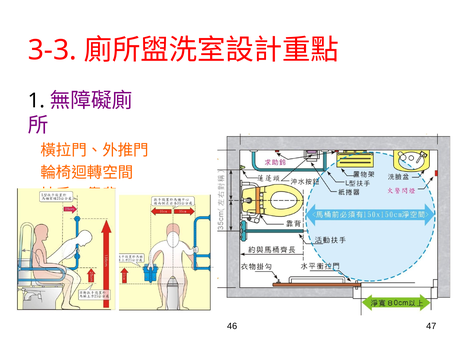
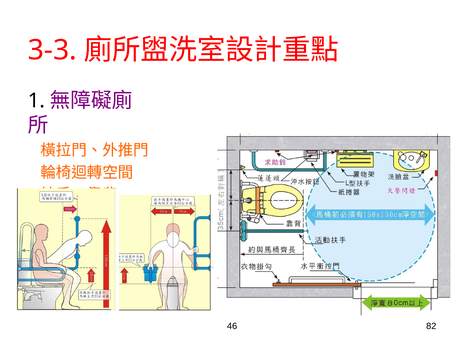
47: 47 -> 82 (431, 326)
